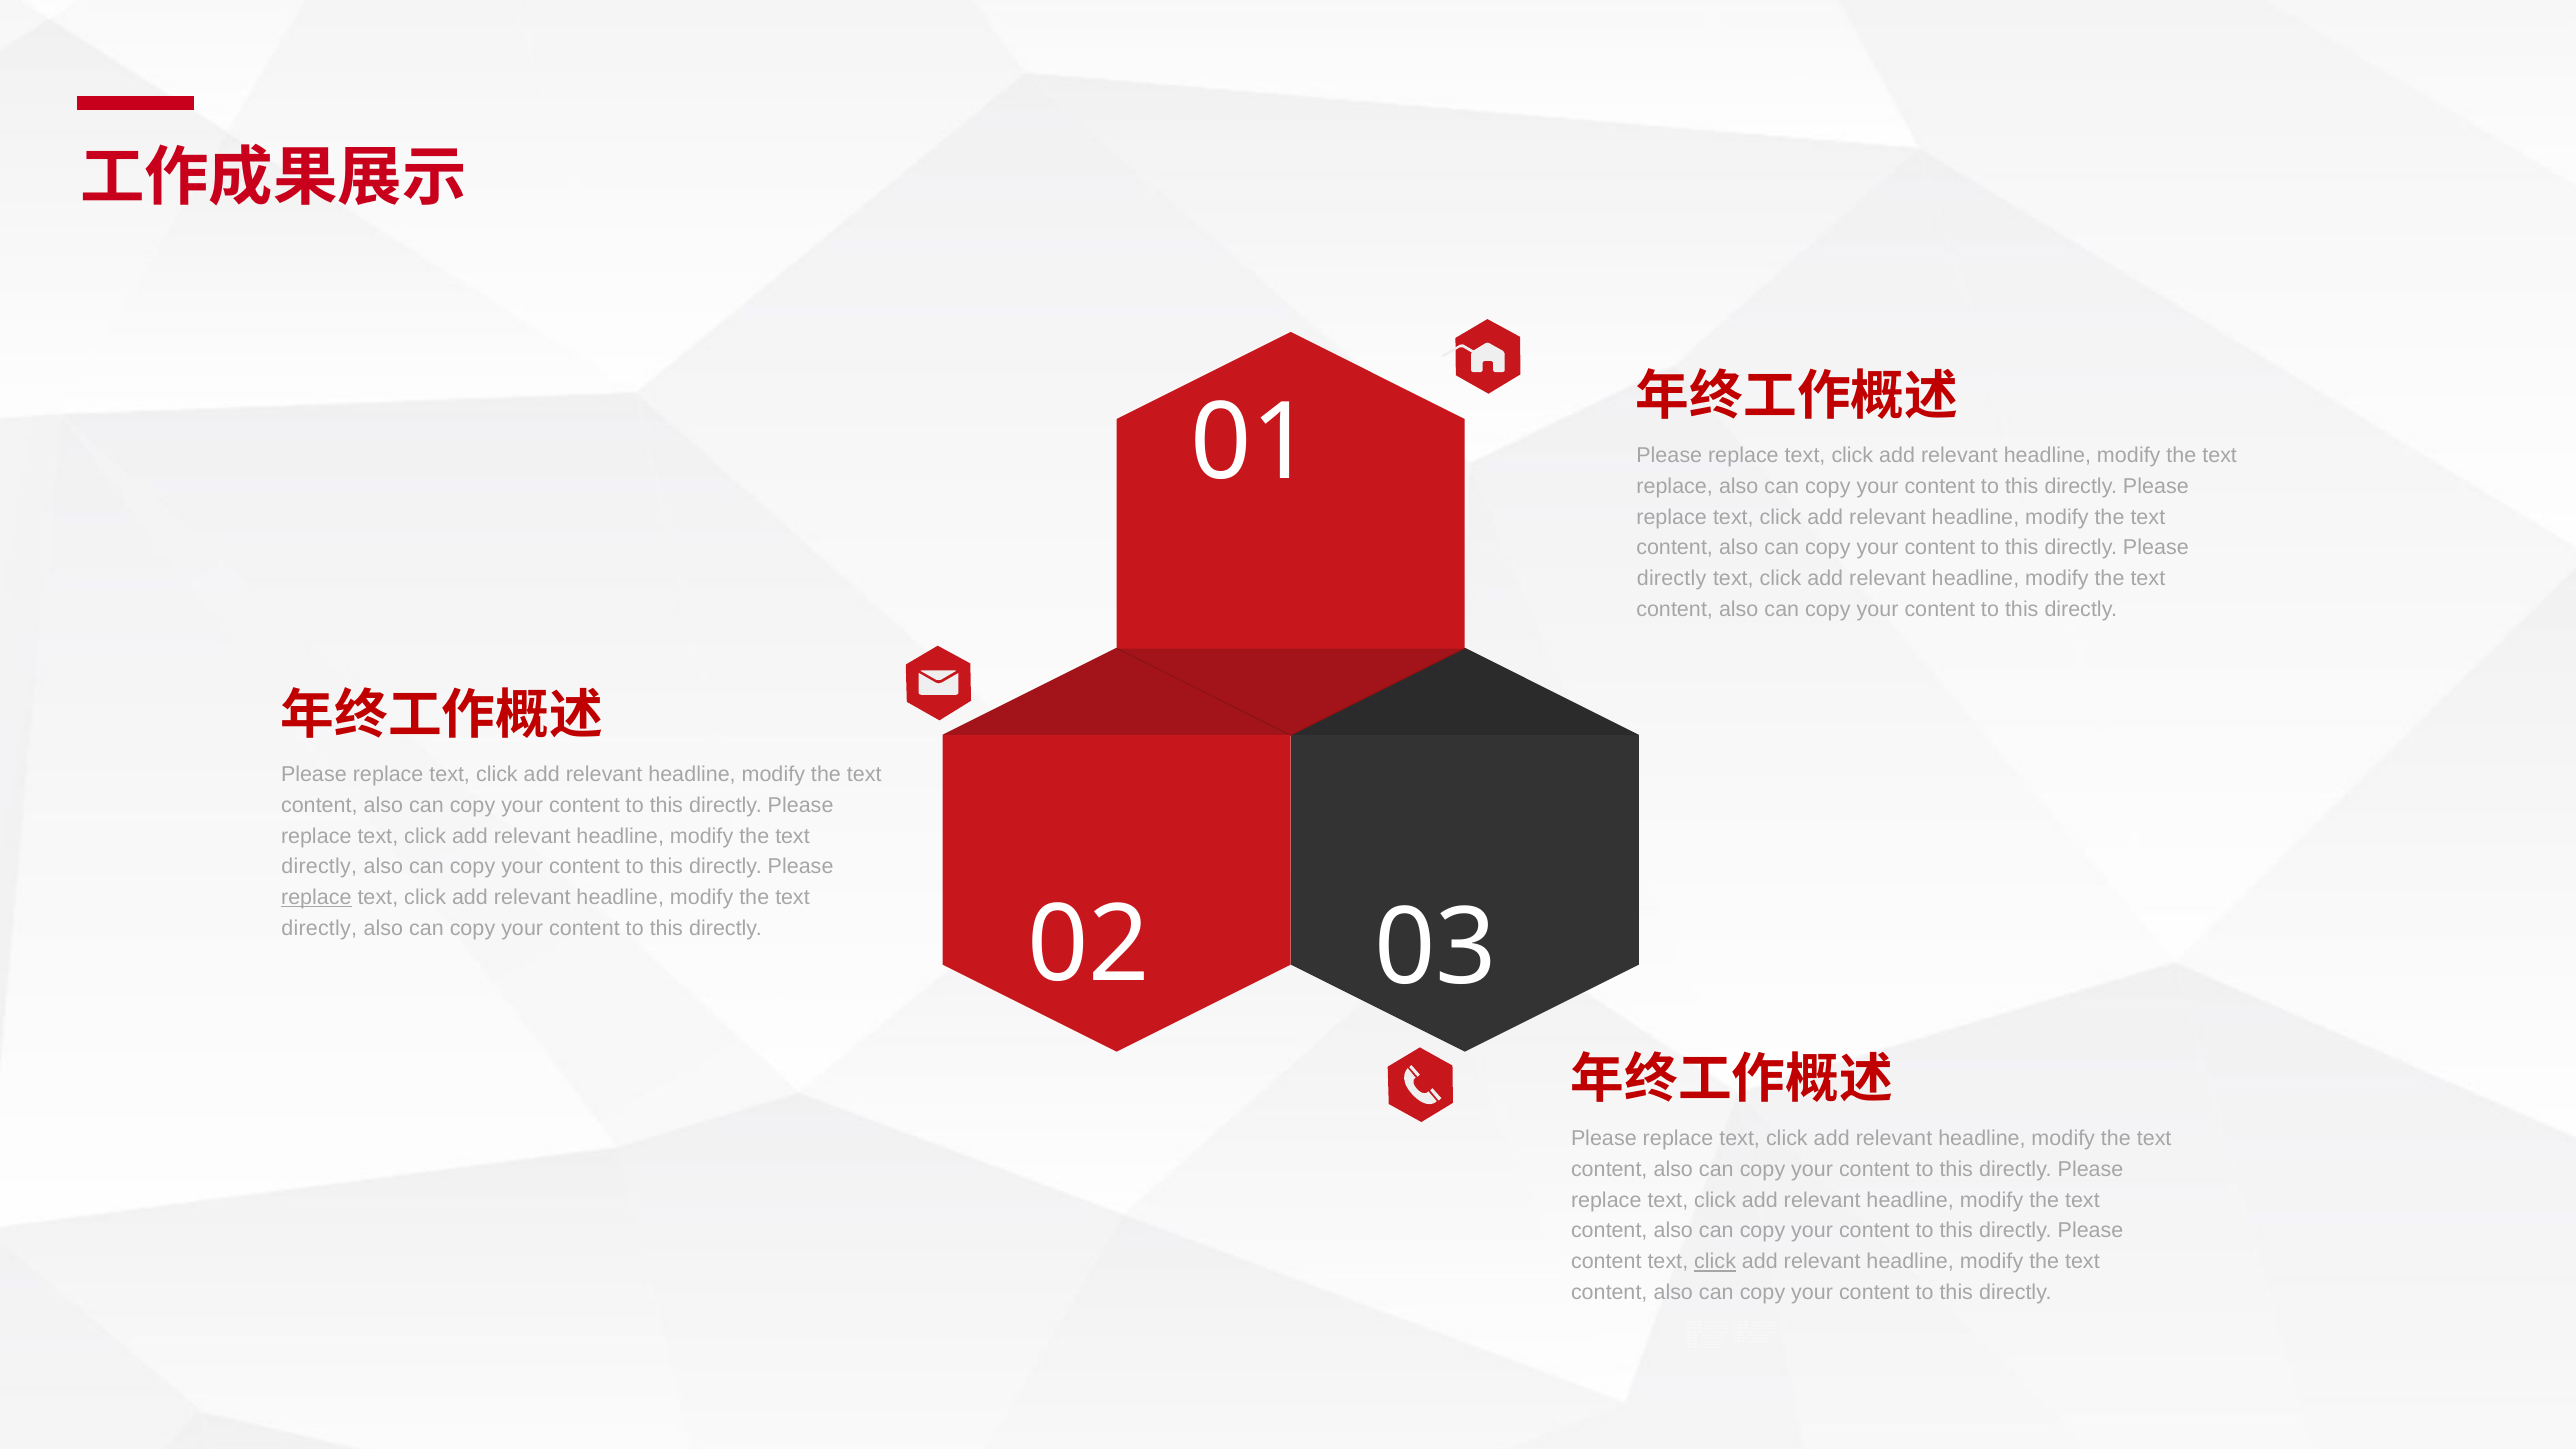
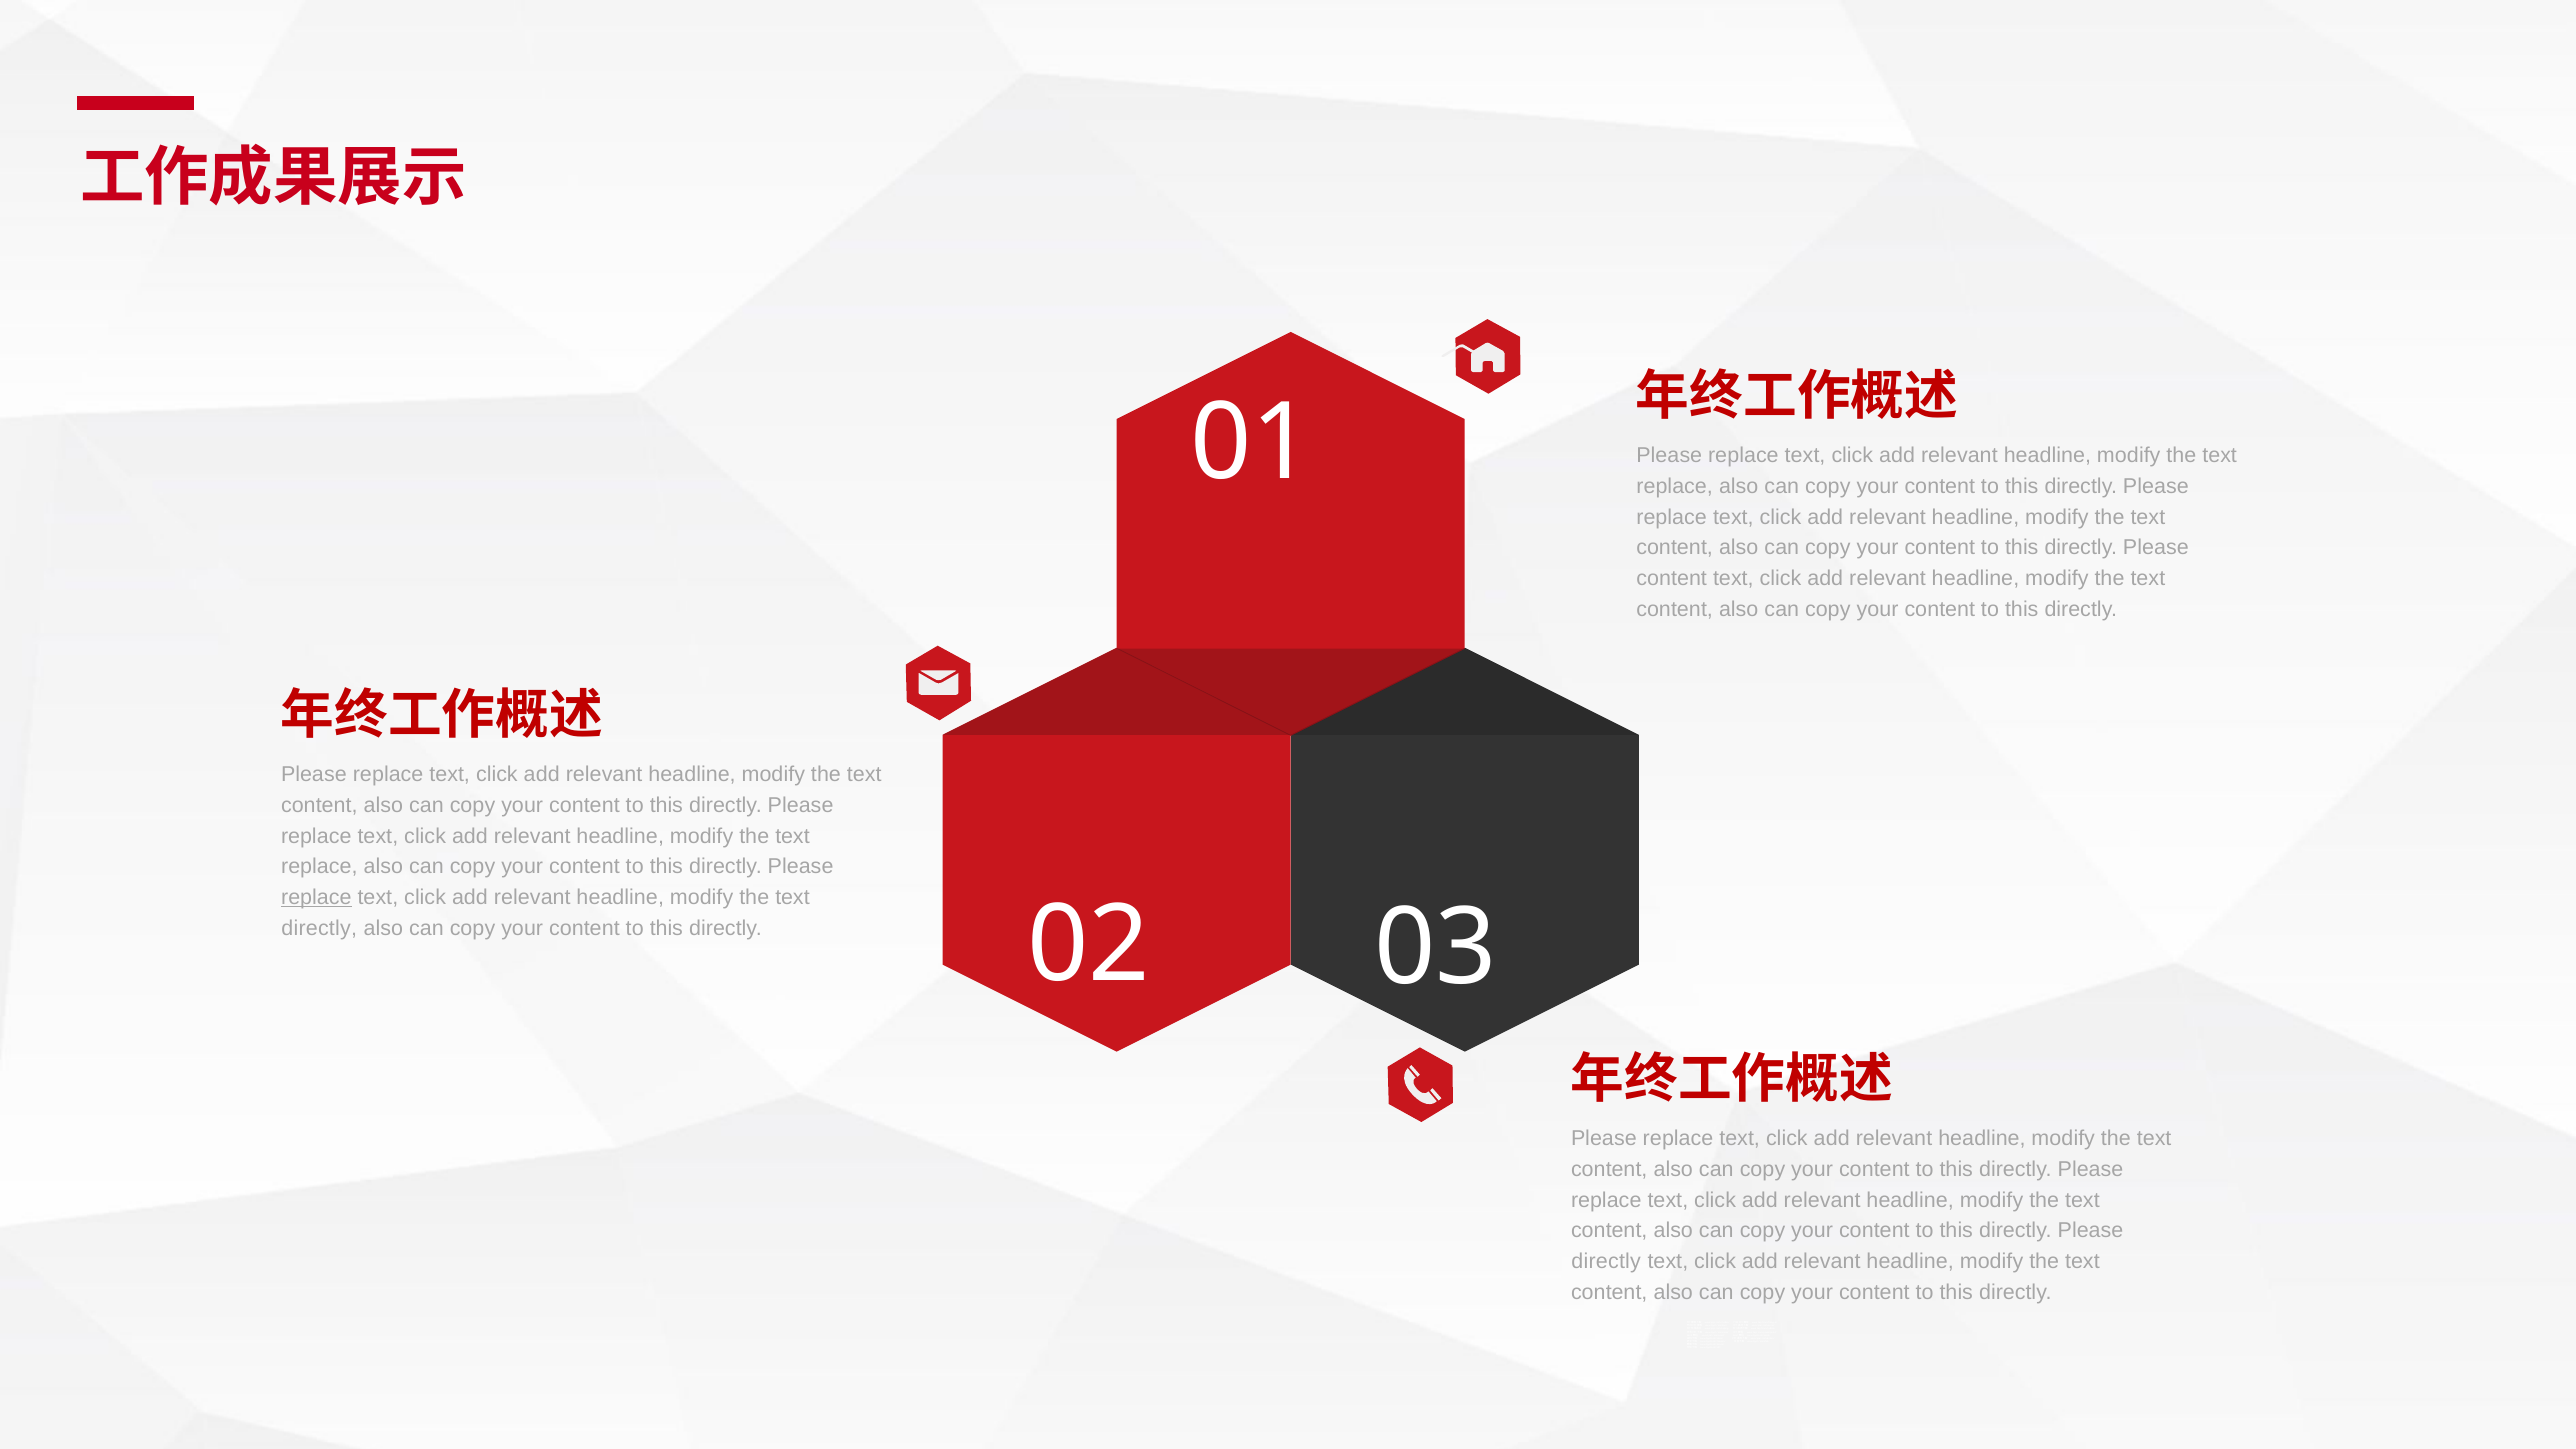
directly: directly -> content (1672, 579)
directly: directly -> replace (319, 867)
content: content -> directly (1606, 1262)
click underline: present -> none (1715, 1262)
